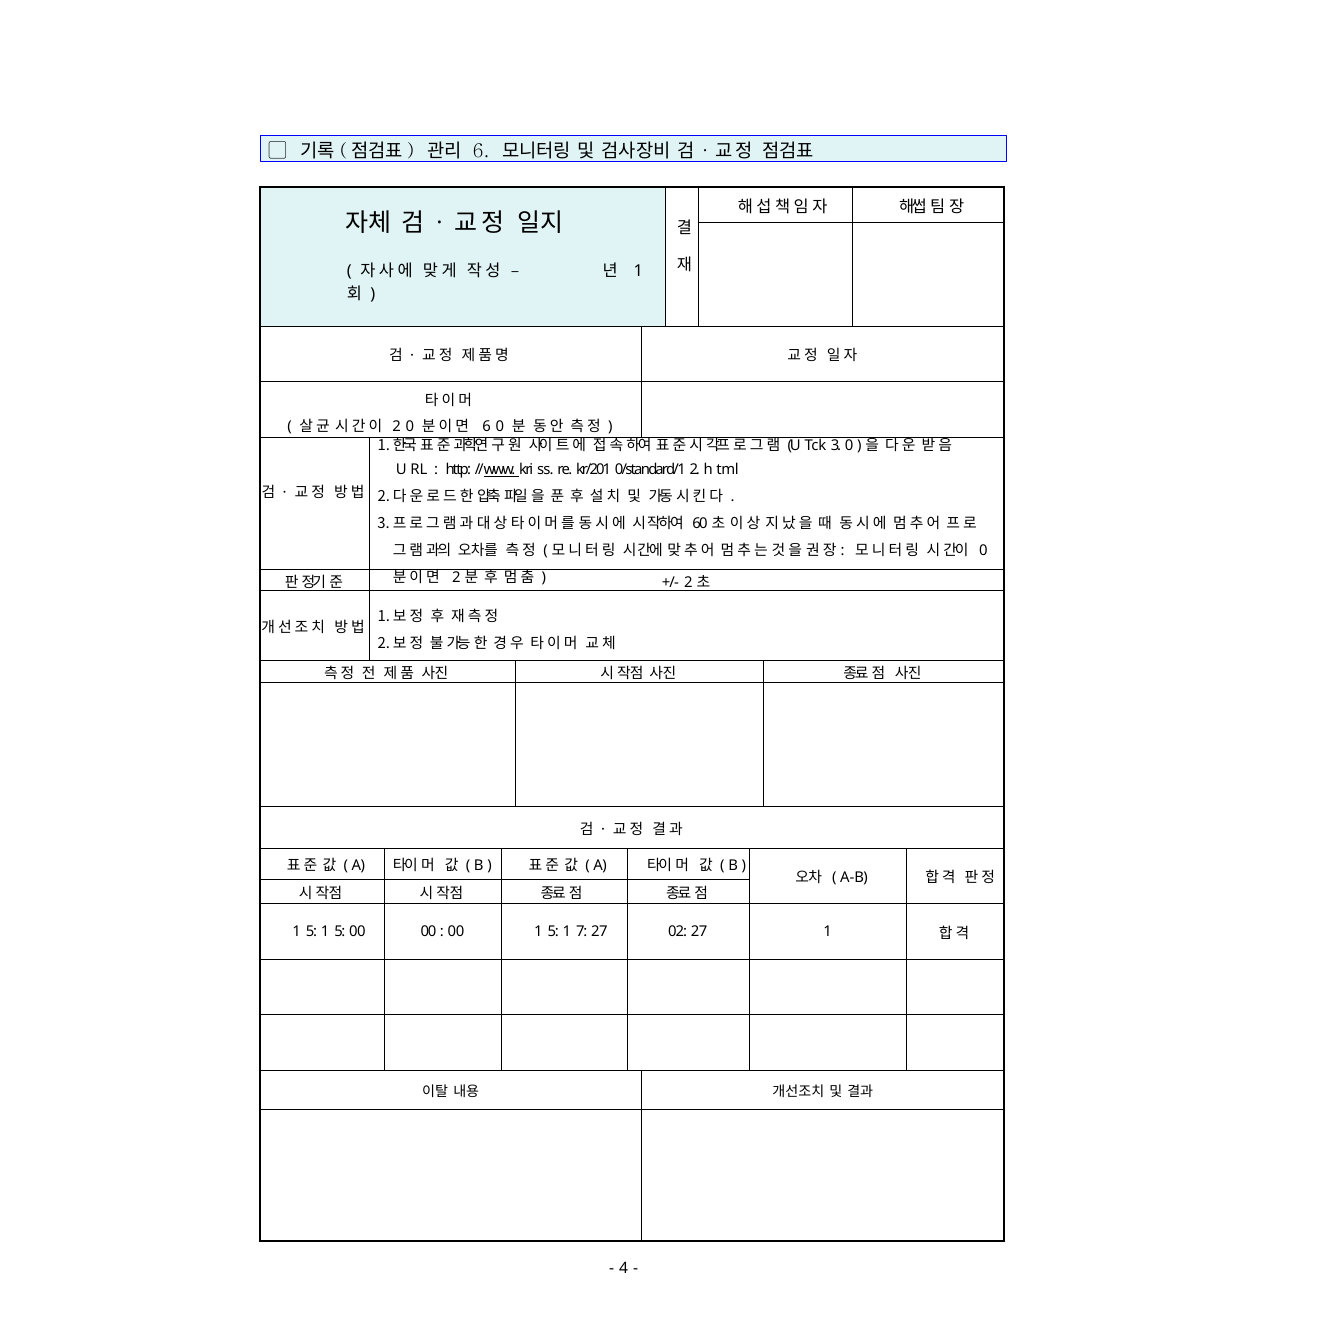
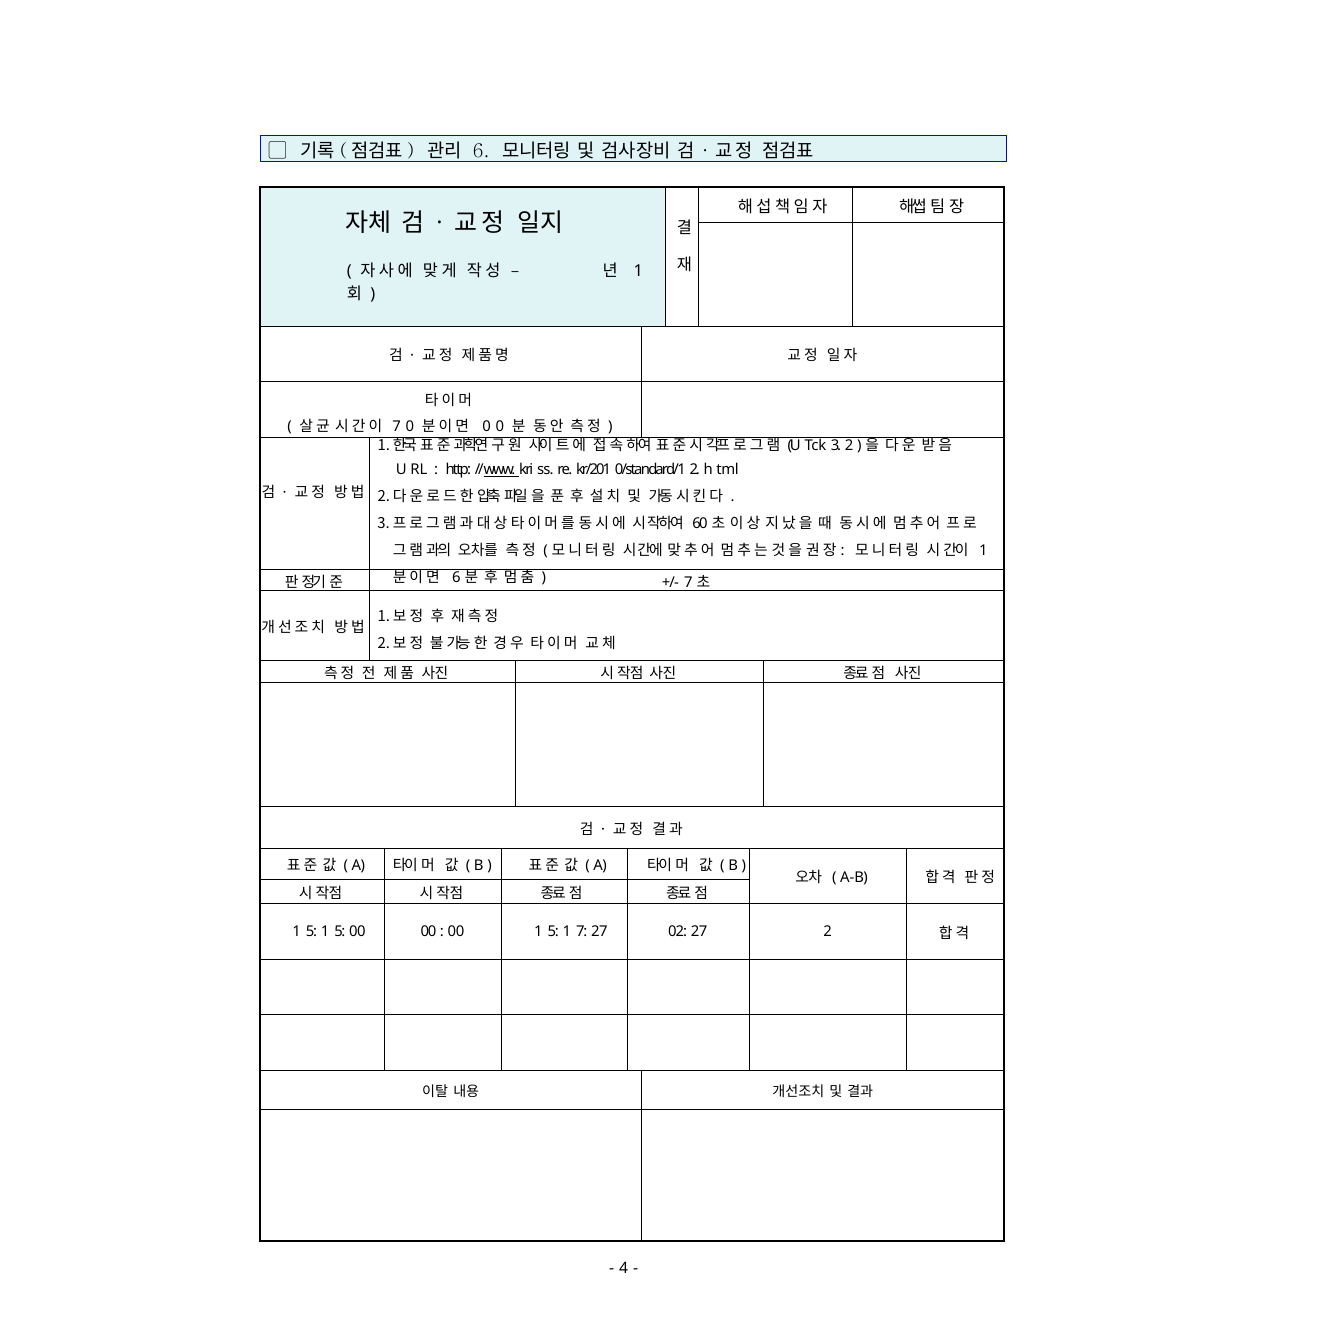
2: 2 -> 7 (397, 427)
6: 6 -> 0 (487, 427)
3 0: 0 -> 2 (849, 445)
0: 0 -> 1 (983, 551)
2: 2 -> 6 (456, 578)
2: 2 -> 7 (688, 582)
27 1: 1 -> 2 (828, 932)
